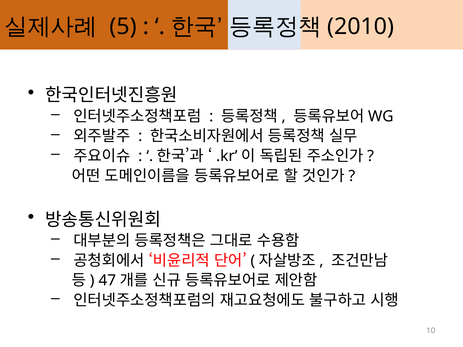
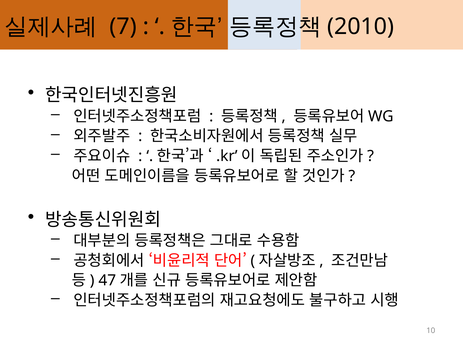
5: 5 -> 7 (123, 26)
